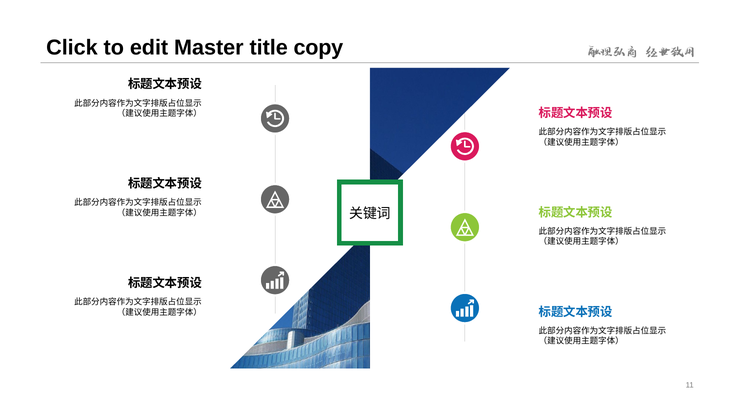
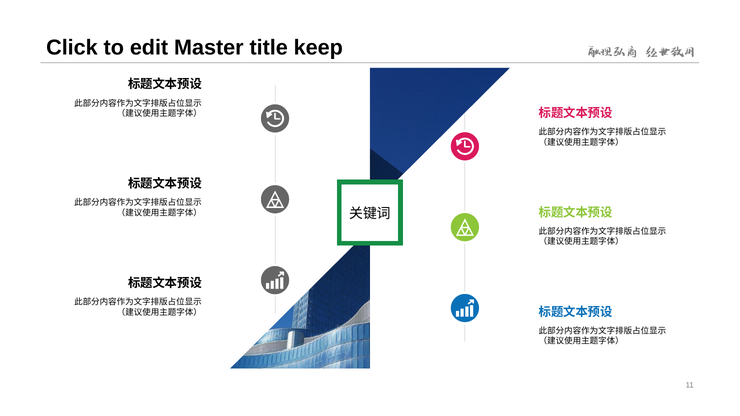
copy: copy -> keep (318, 48)
